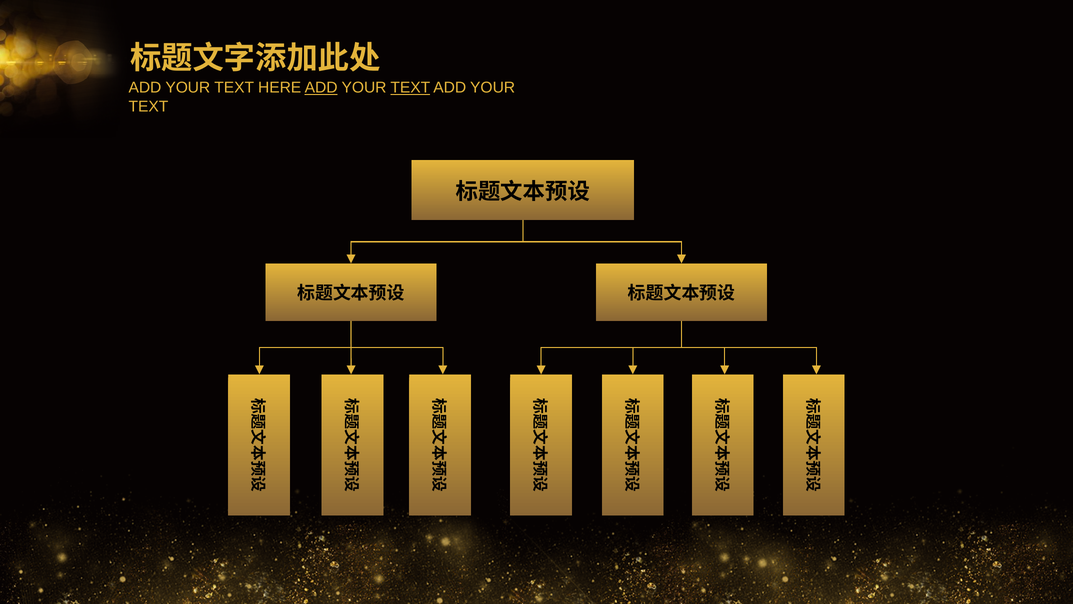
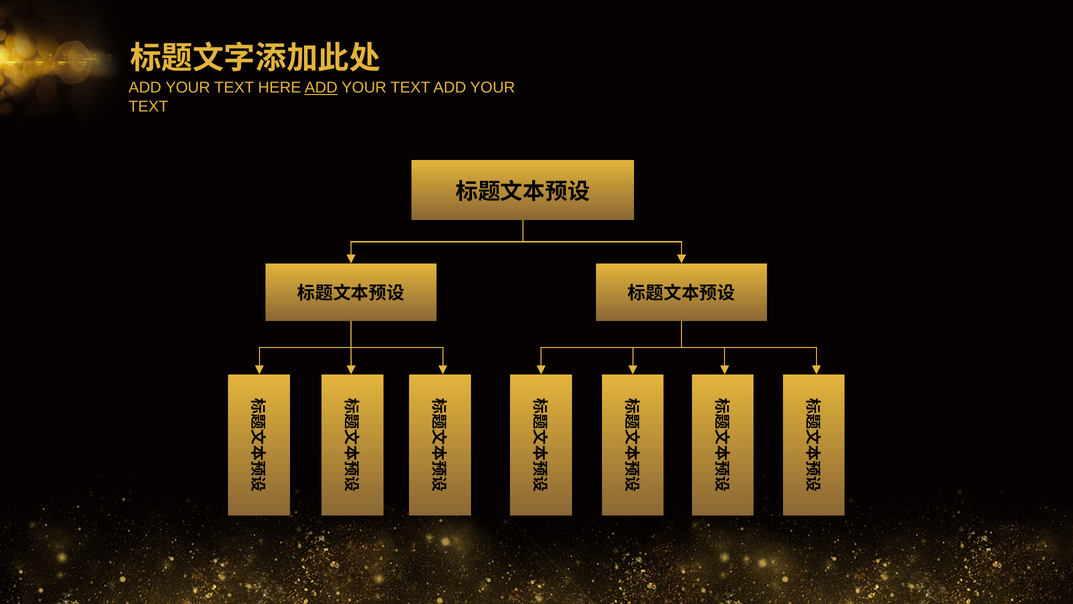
TEXT underline: present -> none (410, 88)
